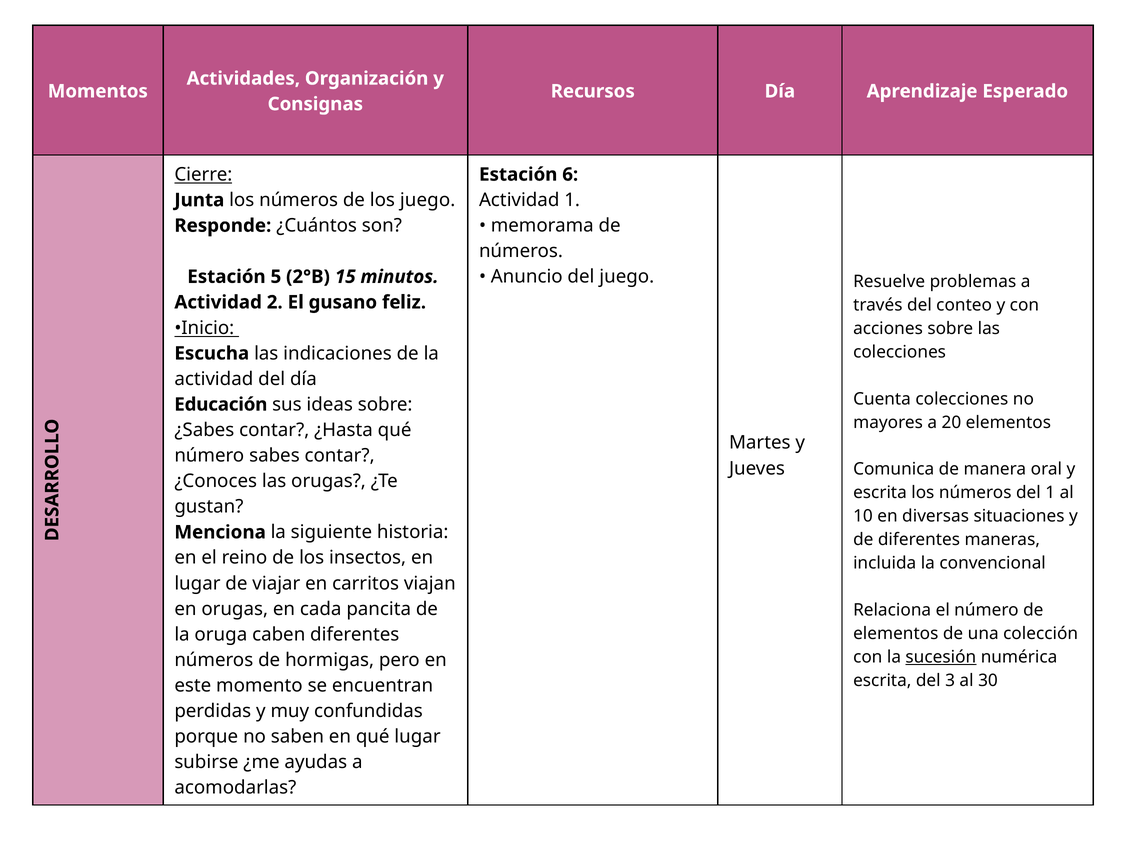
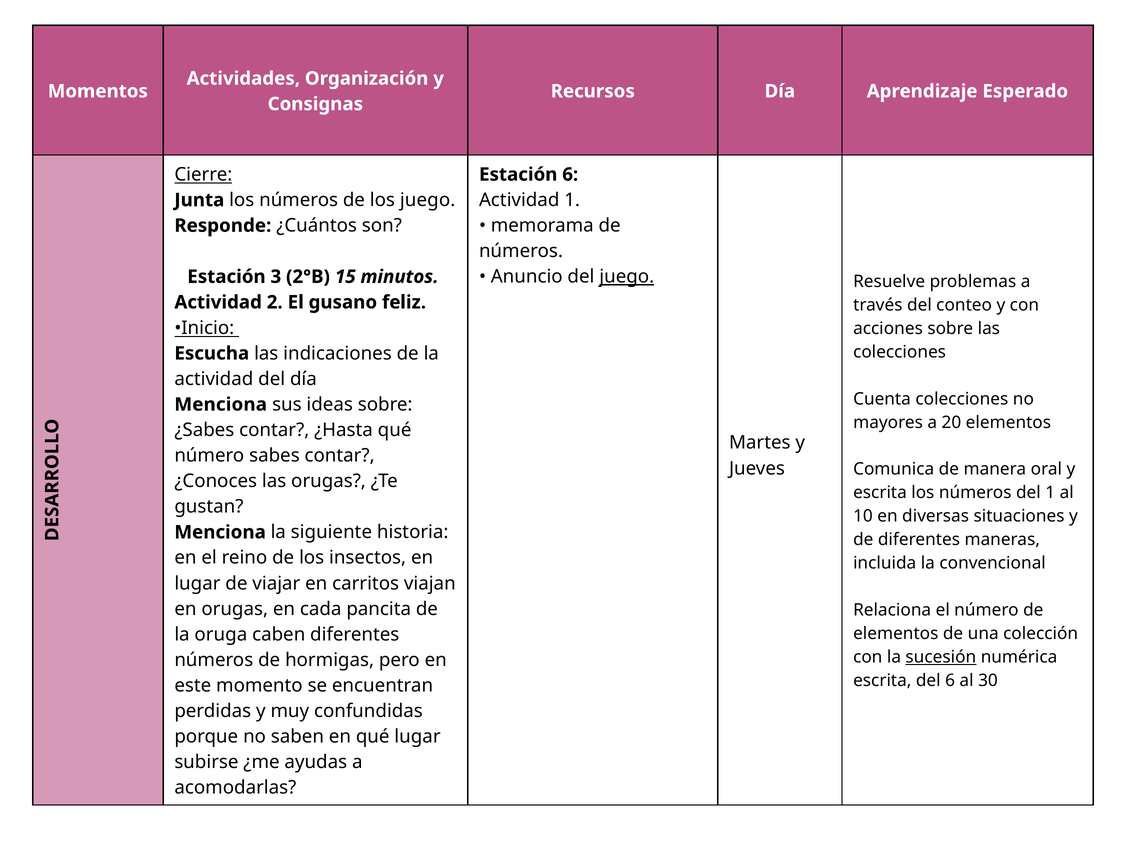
juego underline: none -> present (627, 277)
5: 5 -> 3 (276, 277)
Educación: Educación -> Menciona (221, 404)
del 3: 3 -> 6 (950, 680)
